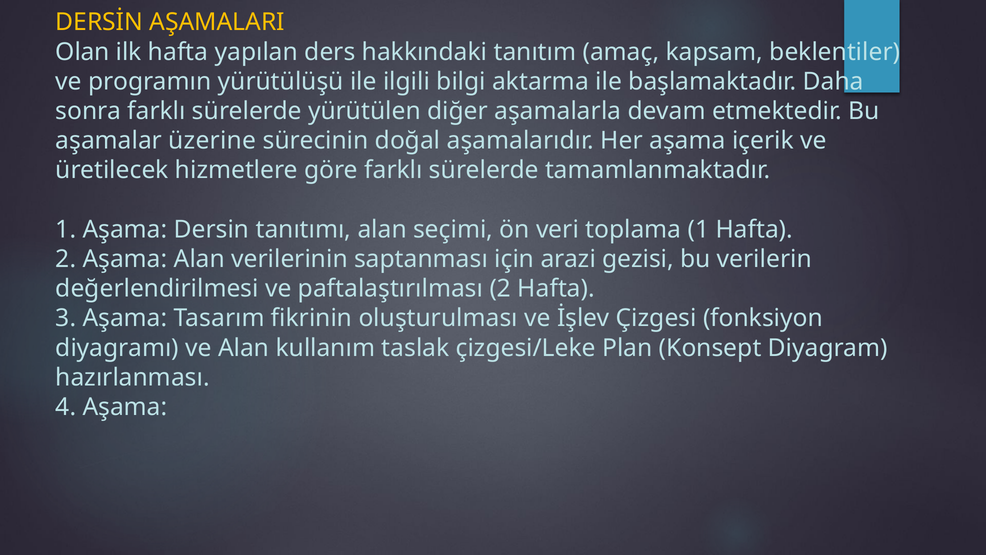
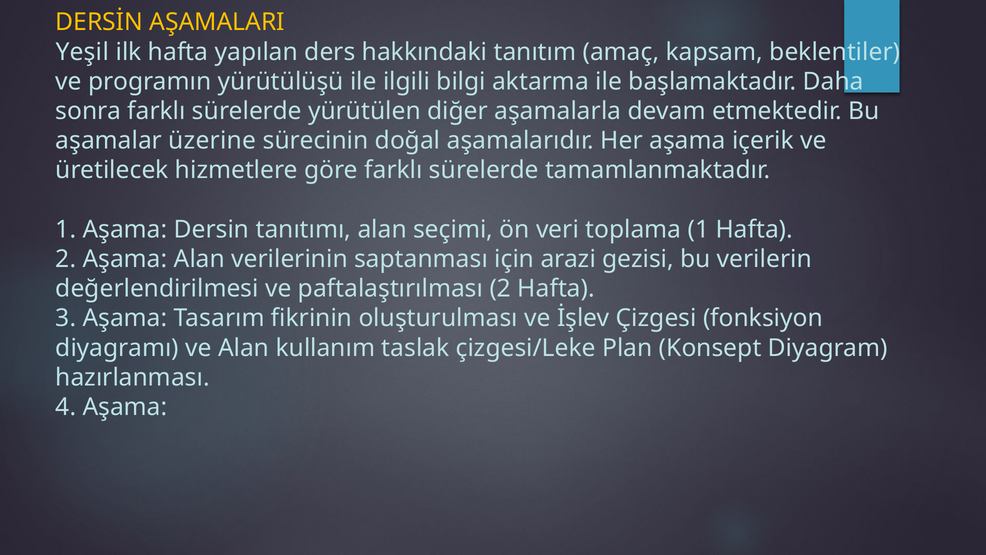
Olan: Olan -> Yeşil (82, 52)
